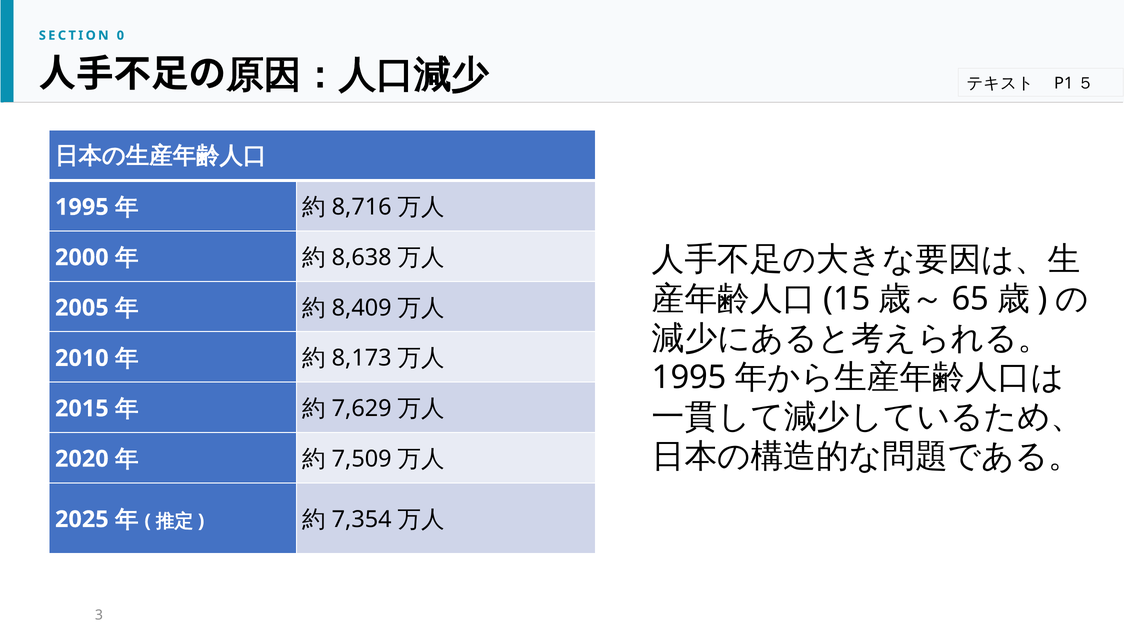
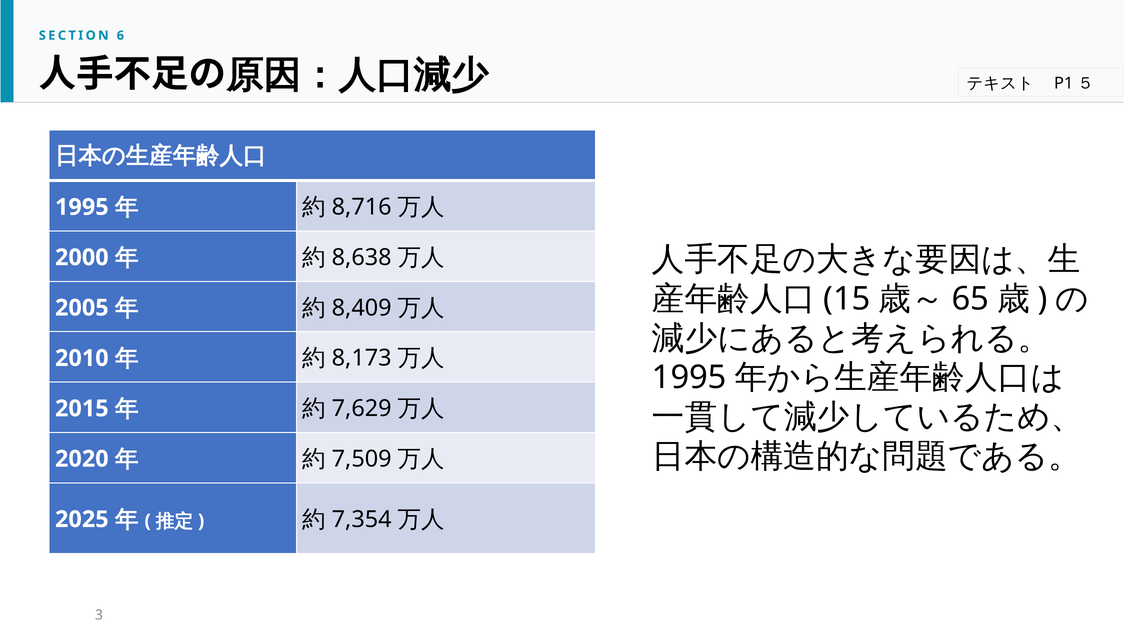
0: 0 -> 6 (120, 36)
